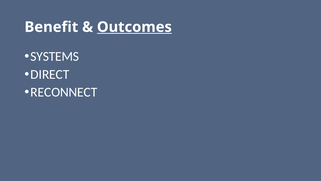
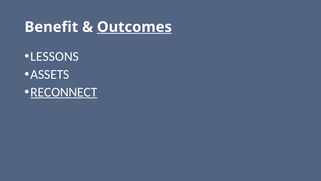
SYSTEMS: SYSTEMS -> LESSONS (55, 56)
DIRECT: DIRECT -> ASSETS (50, 74)
RECONNECT underline: none -> present (64, 92)
